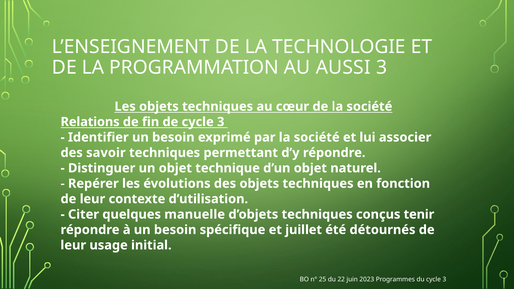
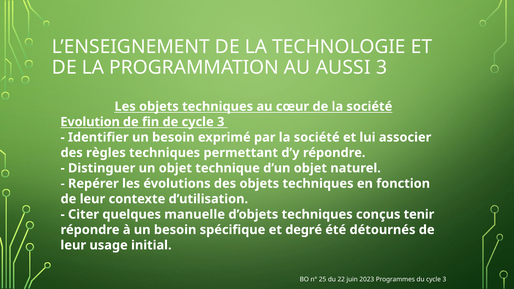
Relations: Relations -> Evolution (90, 122)
savoir: savoir -> règles (106, 153)
juillet: juillet -> degré (304, 230)
